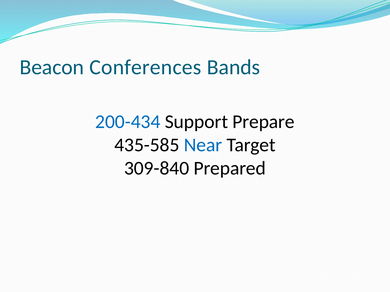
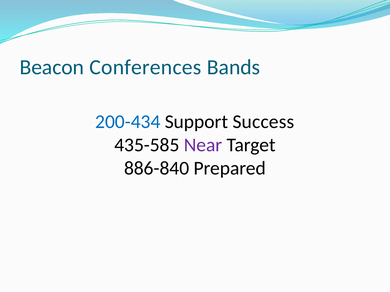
Prepare: Prepare -> Success (263, 122)
Near colour: blue -> purple (203, 145)
309-840: 309-840 -> 886-840 (157, 169)
